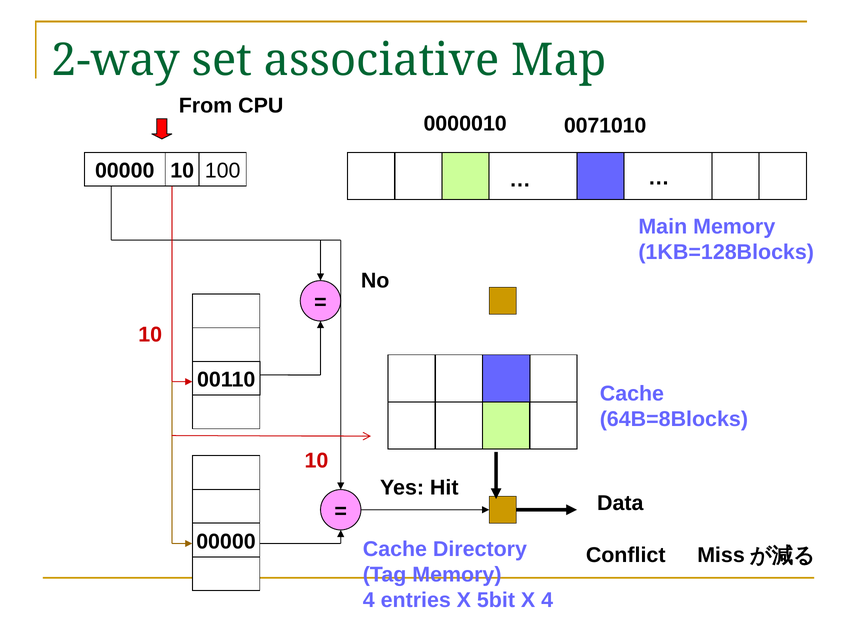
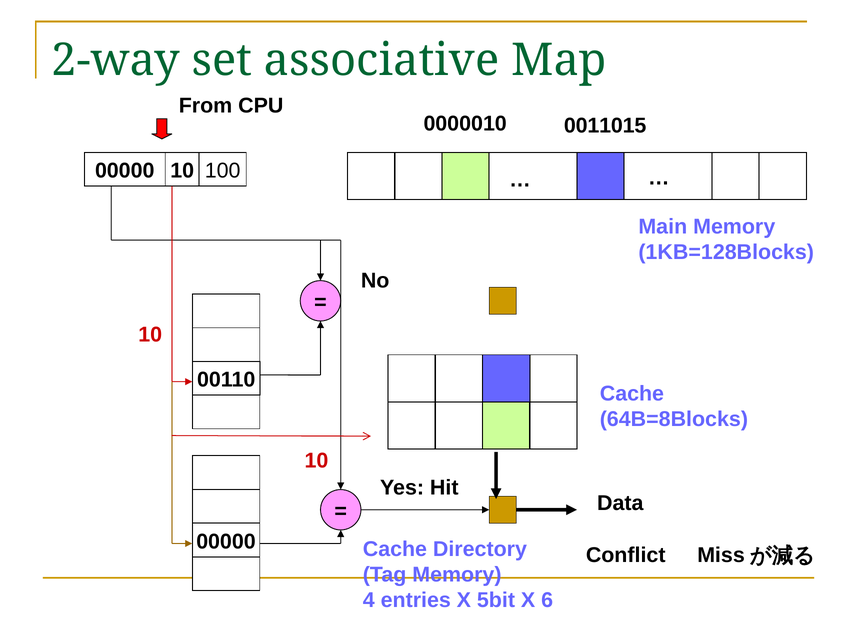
0071010: 0071010 -> 0011015 (605, 126)
X 4: 4 -> 6 (547, 601)
